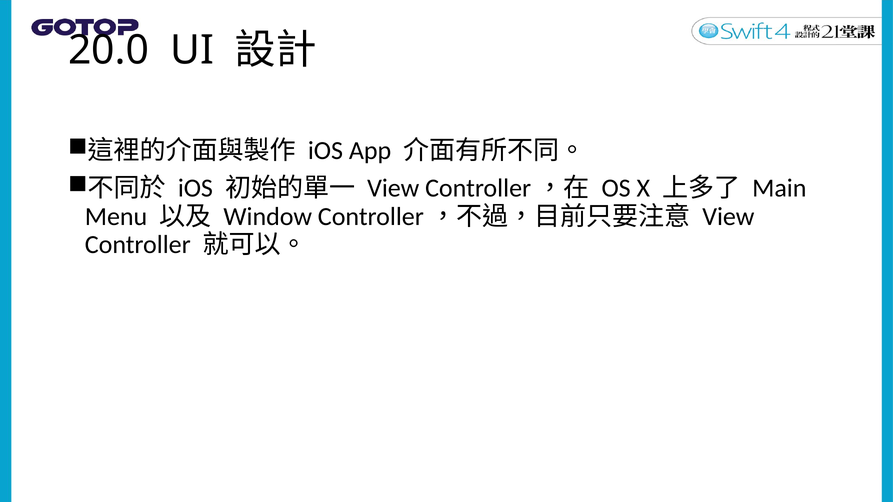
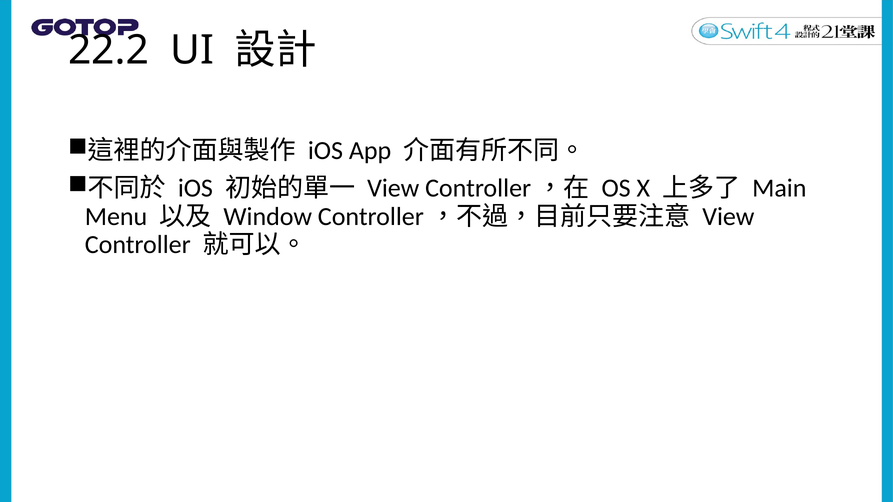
20.0: 20.0 -> 22.2 (109, 50)
